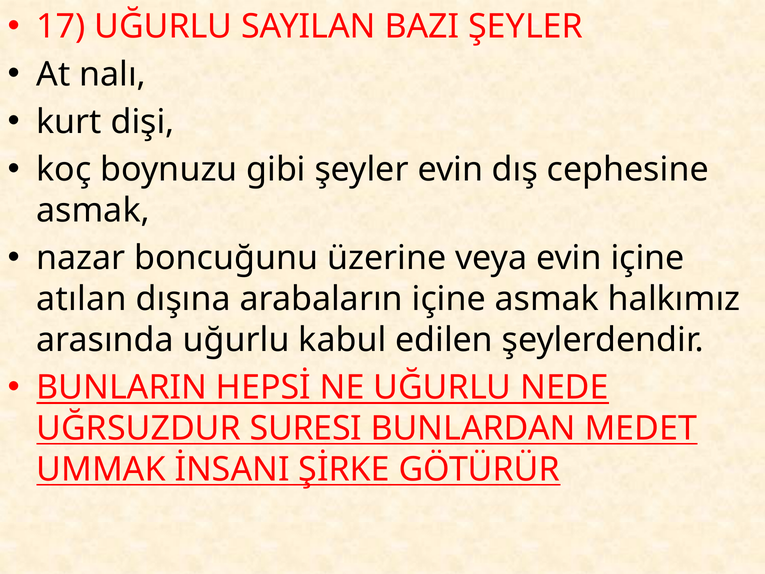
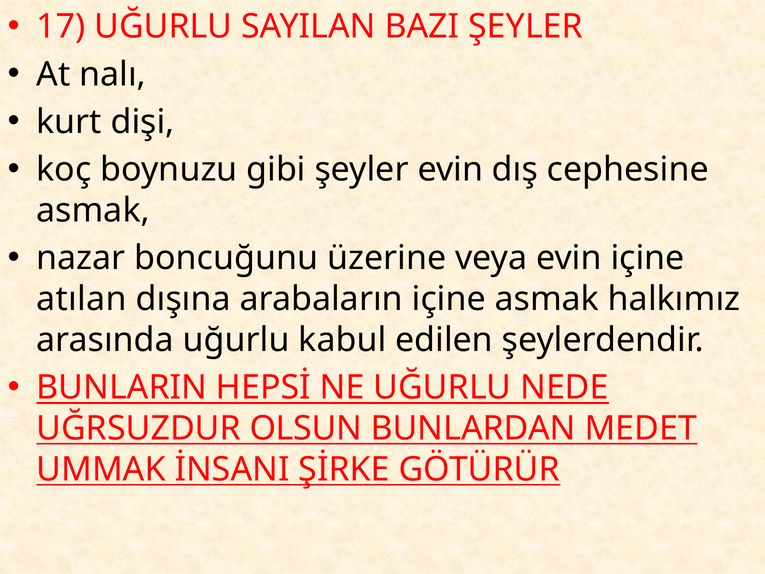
SURESI: SURESI -> OLSUN (306, 428)
